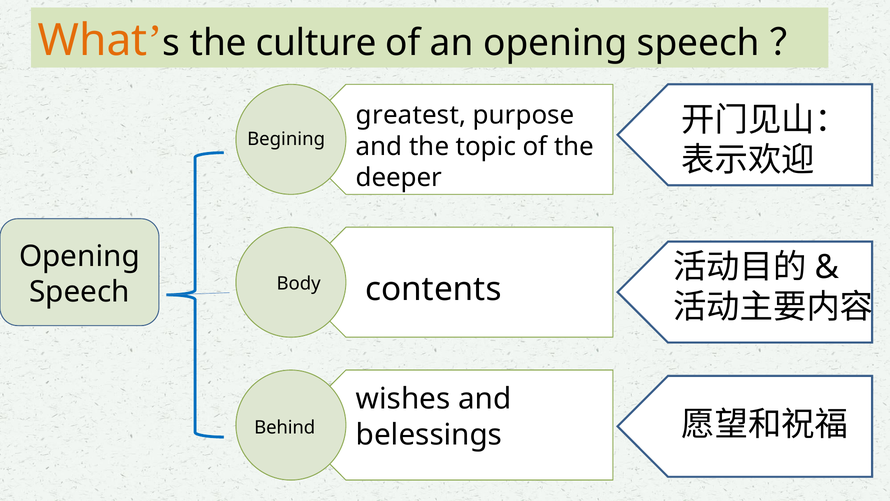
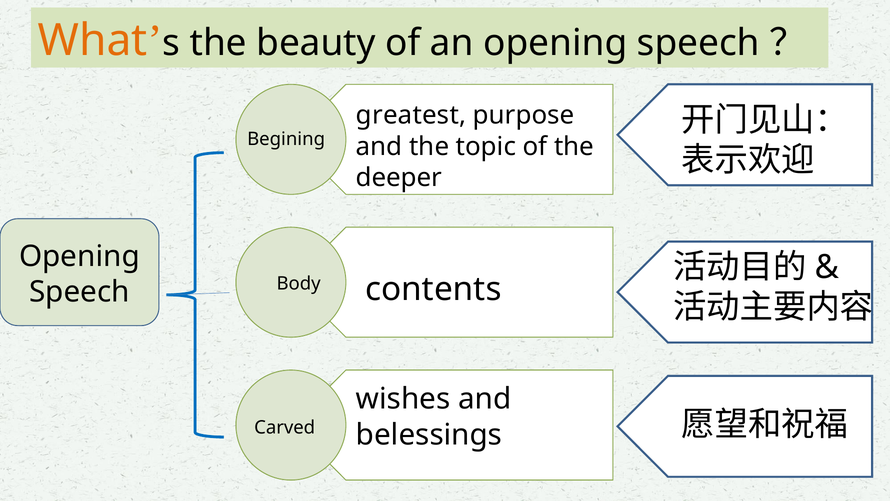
culture: culture -> beauty (316, 43)
Behind: Behind -> Carved (285, 427)
